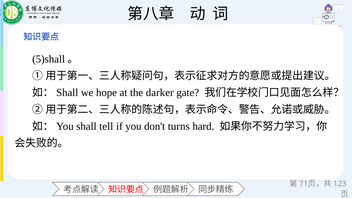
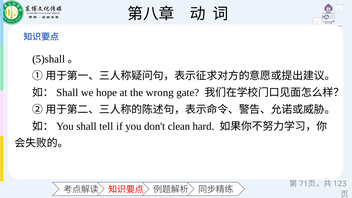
darker: darker -> wrong (160, 93)
turns: turns -> clean (179, 126)
